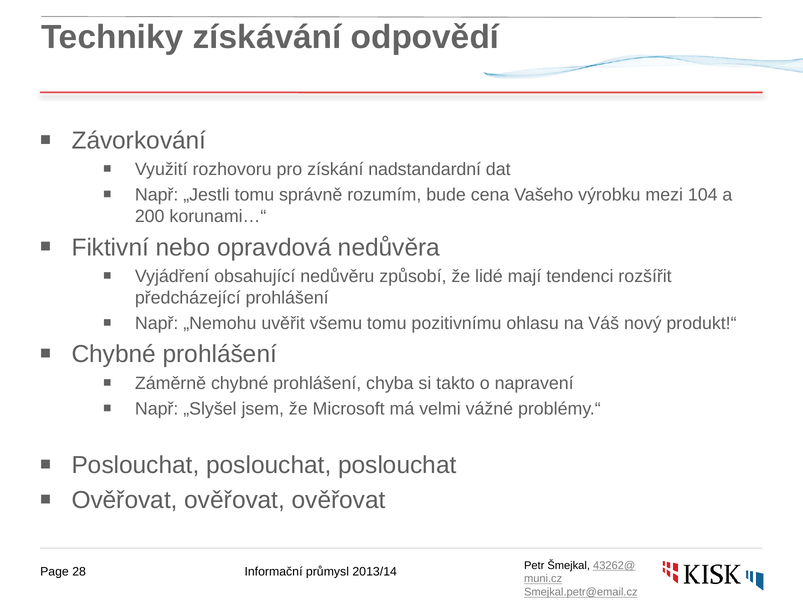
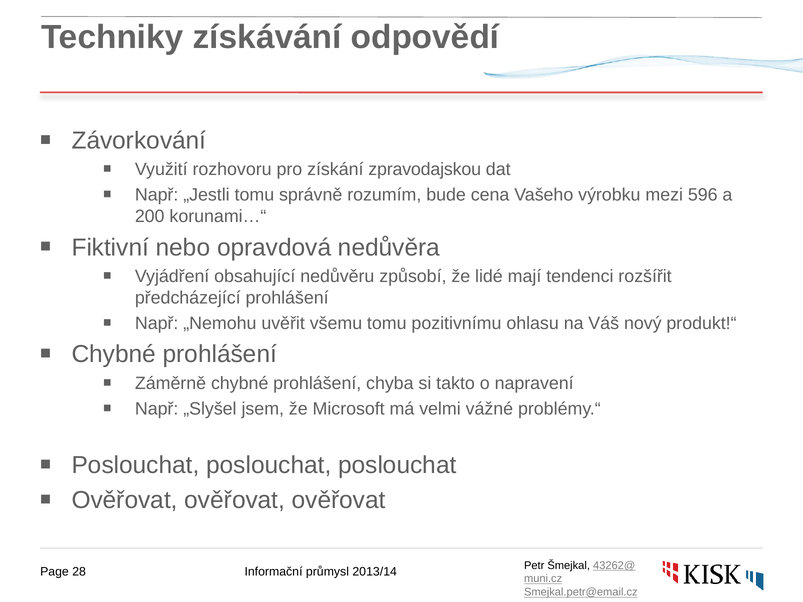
nadstandardní: nadstandardní -> zpravodajskou (425, 169)
104: 104 -> 596 (703, 195)
